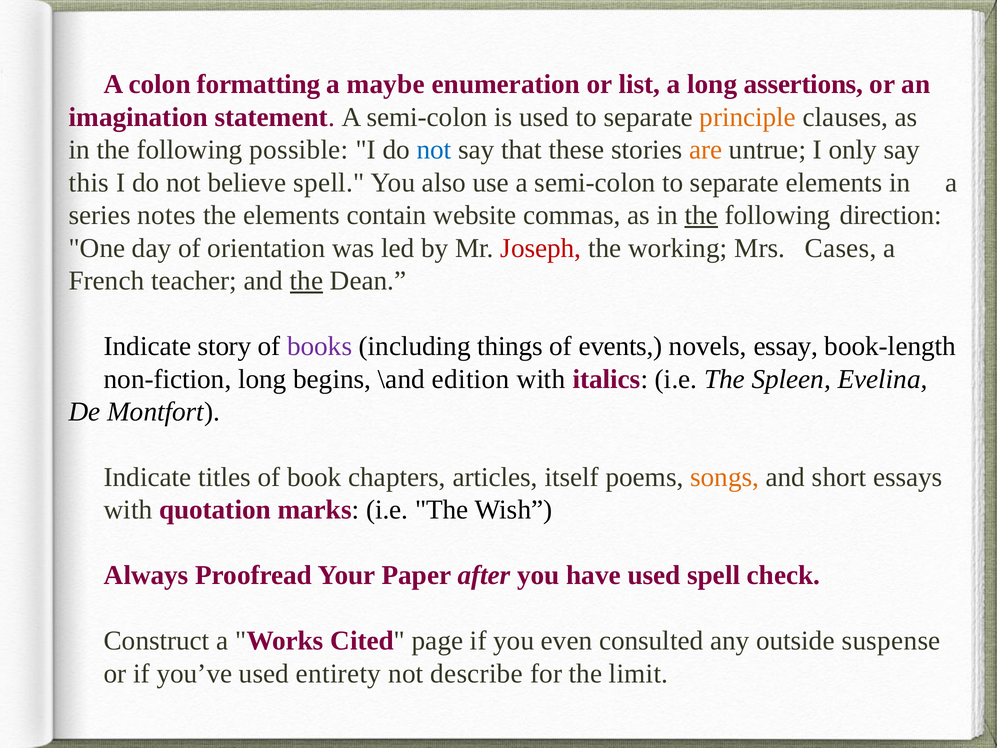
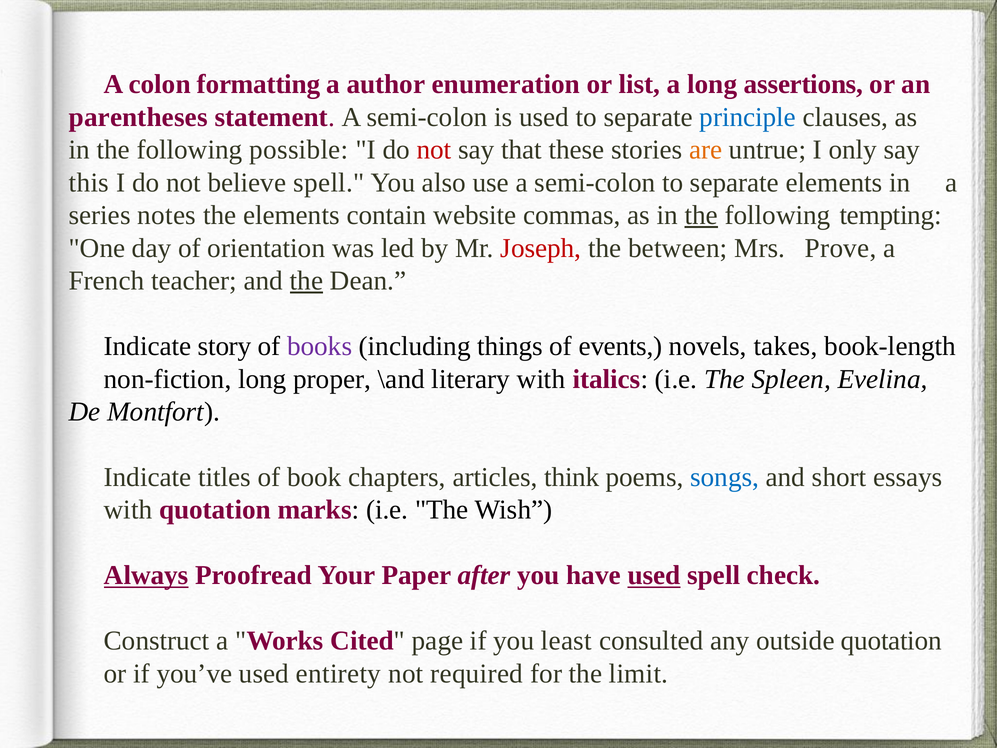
maybe: maybe -> author (386, 84)
imagination: imagination -> parentheses (138, 117)
principle colour: orange -> blue (748, 117)
not colour: blue -> red (434, 150)
direction: direction -> tempting (891, 215)
working: working -> between (678, 248)
Cases: Cases -> Prove (841, 248)
essay: essay -> takes (786, 346)
begins: begins -> proper (332, 379)
edition: edition -> literary (471, 379)
itself: itself -> think (572, 477)
songs colour: orange -> blue (725, 477)
Always underline: none -> present (146, 575)
used underline: none -> present (654, 575)
even: even -> least (566, 641)
outside suspense: suspense -> quotation (891, 641)
describe: describe -> required (477, 673)
